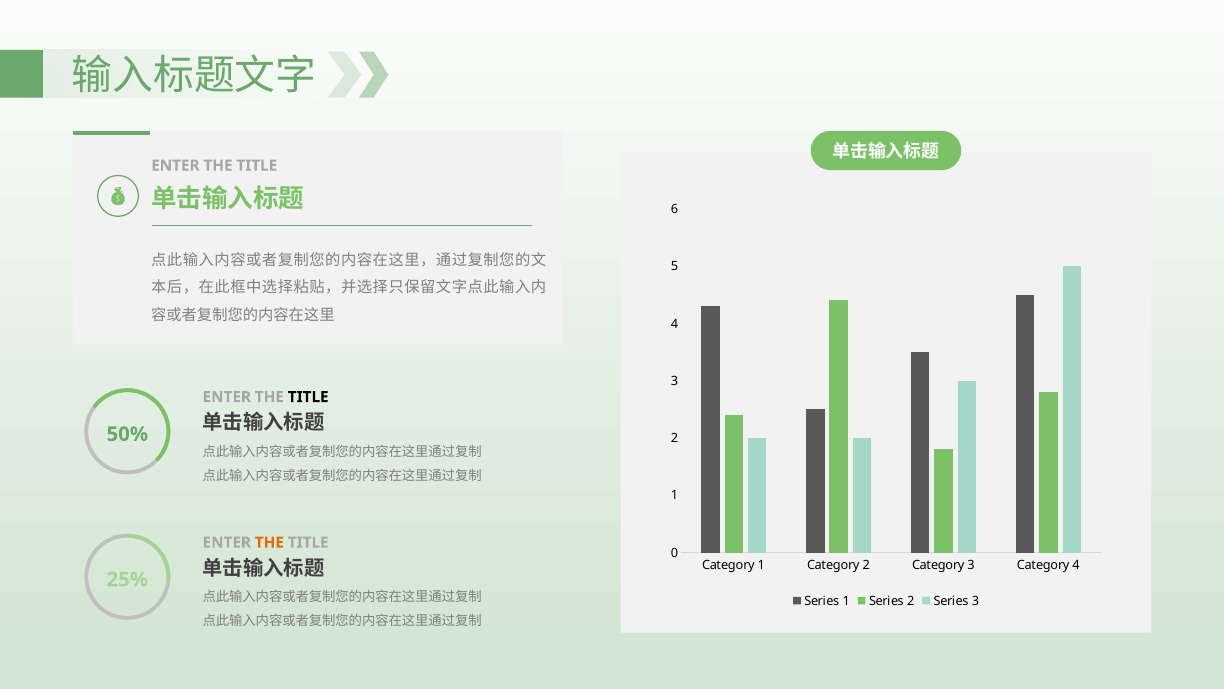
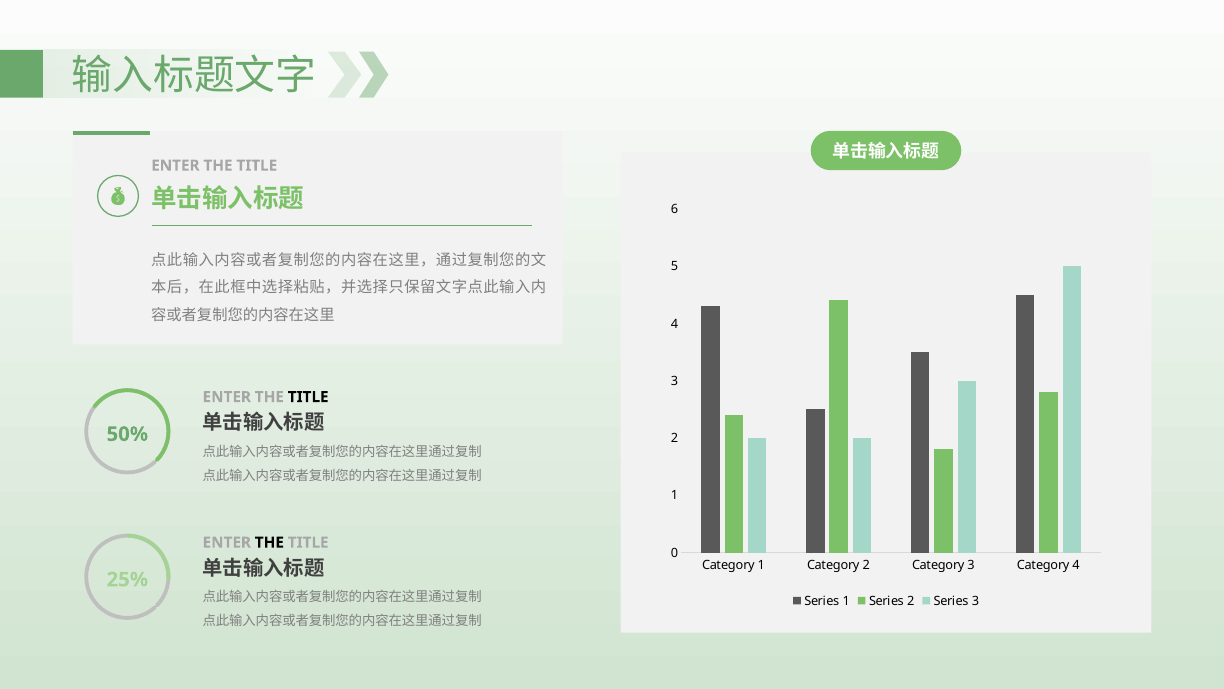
THE colour: orange -> black (269, 542)
